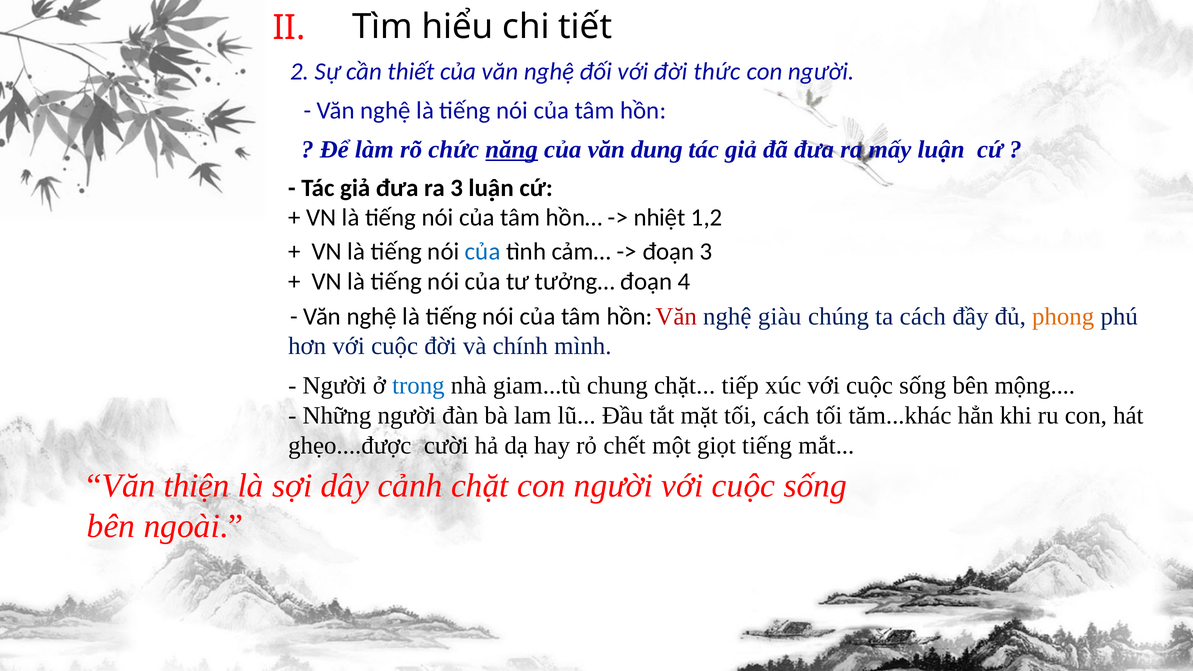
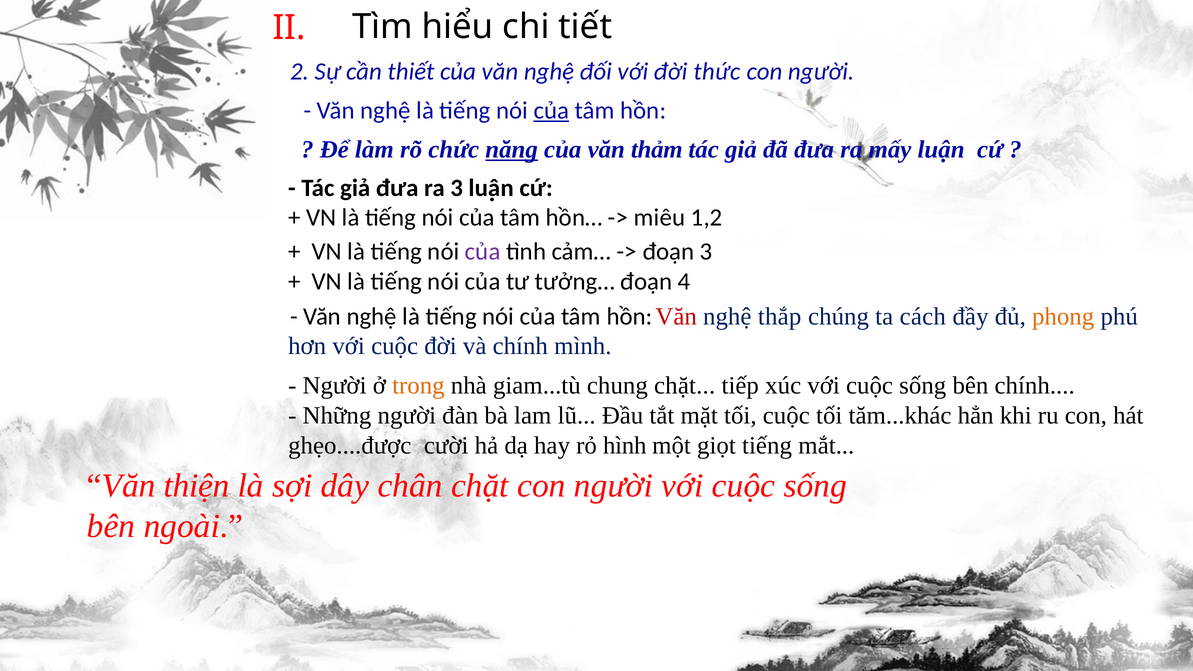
của underline: none -> present (551, 111)
dung: dung -> thảm (657, 150)
nhiệt: nhiệt -> miêu (659, 218)
của colour: blue -> purple (483, 252)
giàu: giàu -> thắp (780, 316)
trong colour: blue -> orange (418, 386)
bên mộng: mộng -> chính (1035, 386)
tối cách: cách -> cuộc (786, 416)
chết: chết -> hình (625, 445)
cảnh: cảnh -> chân (410, 486)
